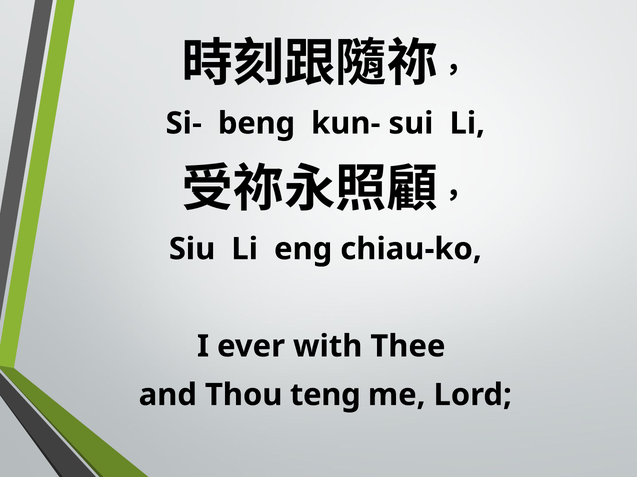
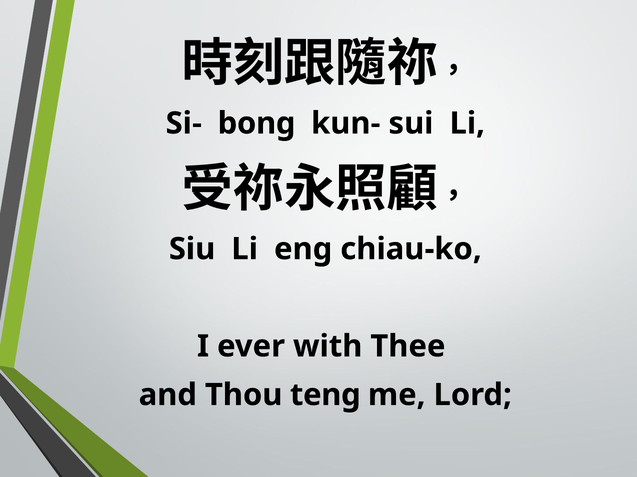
beng: beng -> bong (257, 124)
